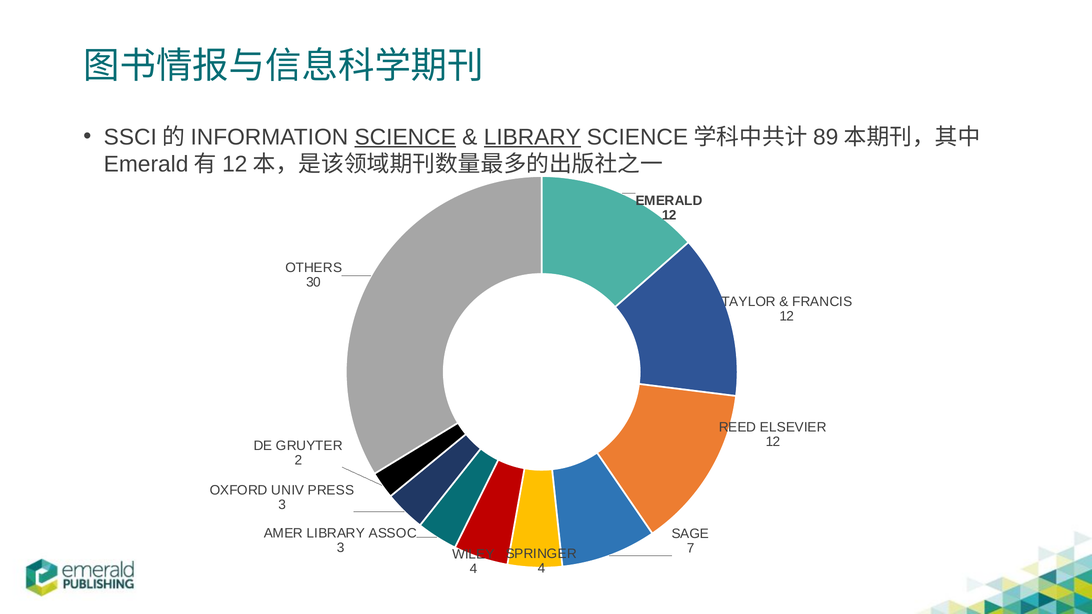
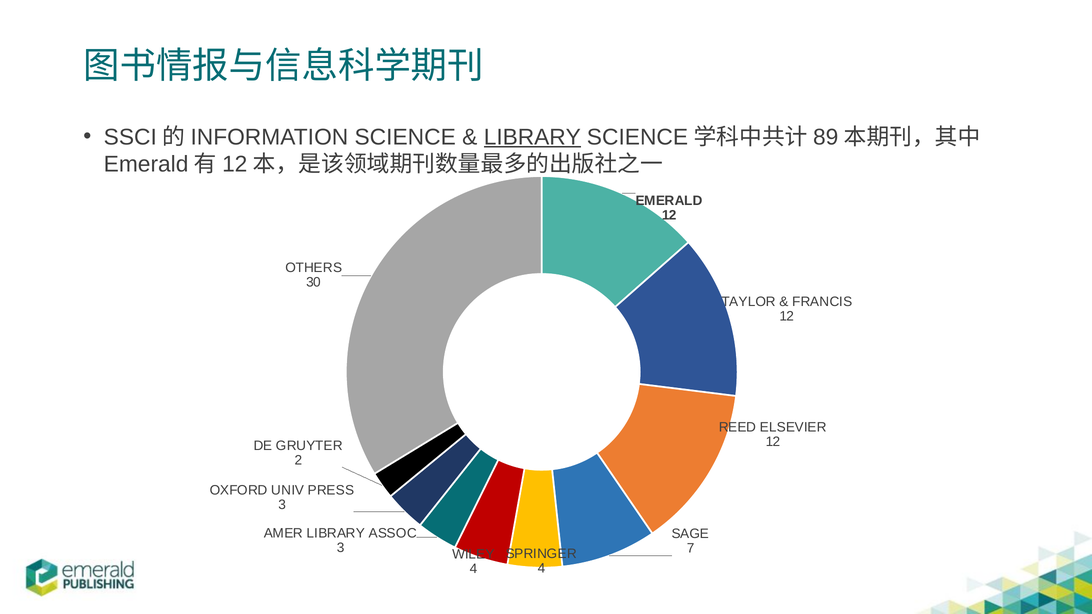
SCIENCE underline: present -> none (405, 137)
